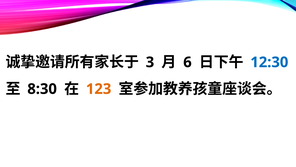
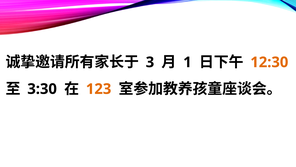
6: 6 -> 1 (187, 62)
12:30 colour: blue -> orange (269, 62)
8:30: 8:30 -> 3:30 (42, 89)
